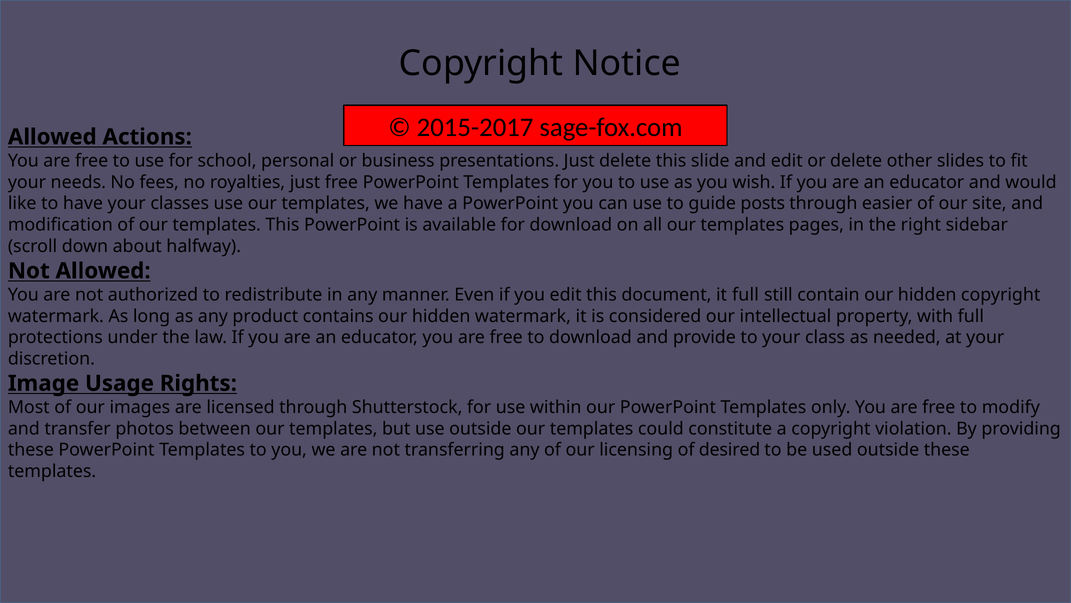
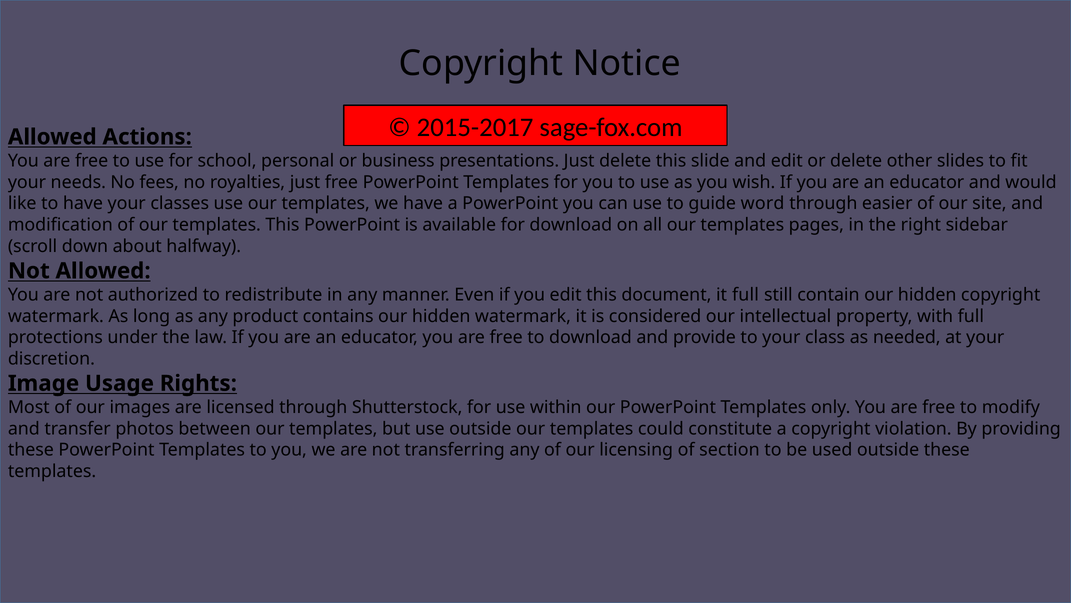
posts: posts -> word (763, 203)
desired: desired -> section (729, 450)
